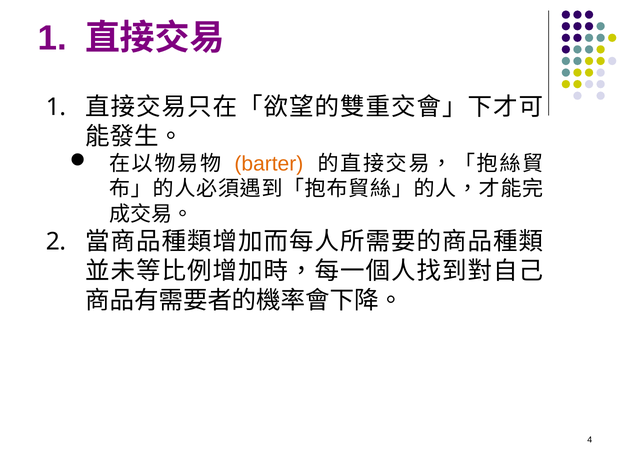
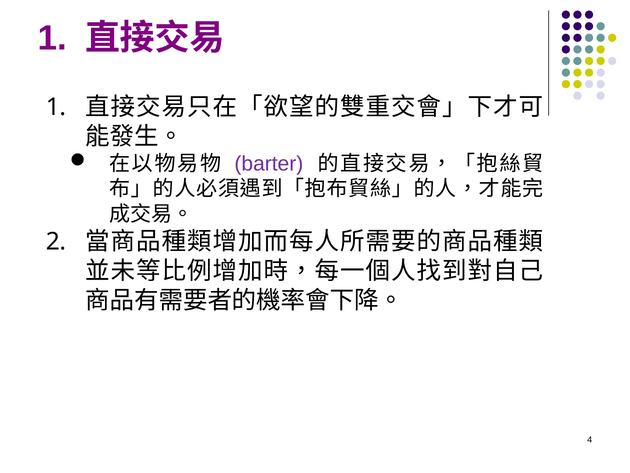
barter colour: orange -> purple (269, 164)
